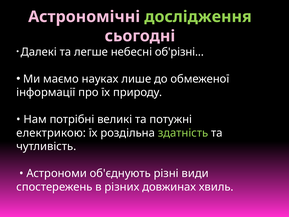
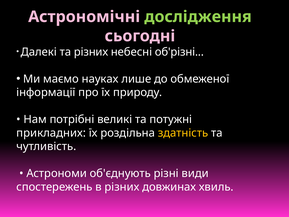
та легше: легше -> різних (91, 52)
електрикою: електрикою -> прикладних (51, 133)
здатність colour: light green -> yellow (183, 133)
